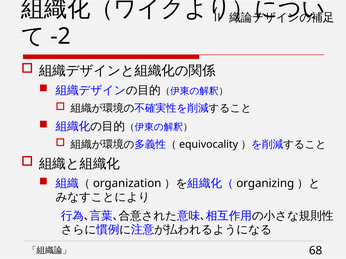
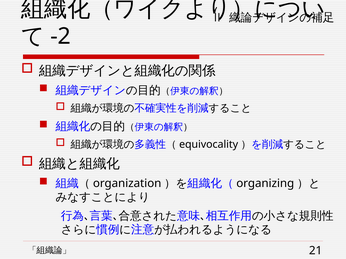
68: 68 -> 21 (316, 251)
